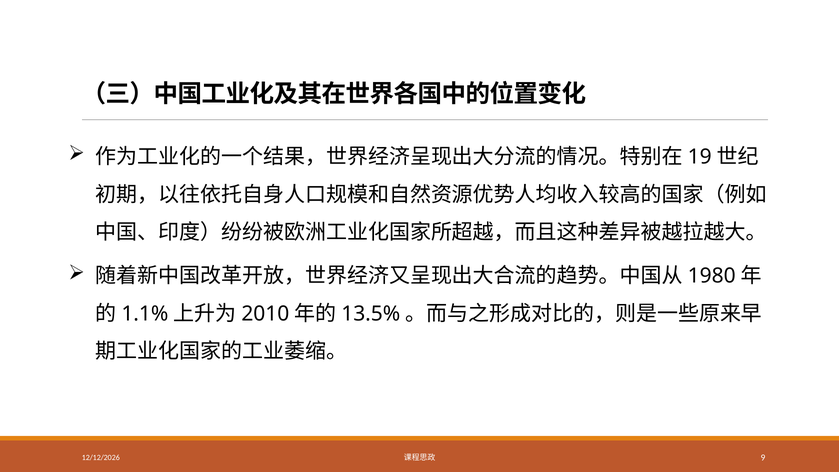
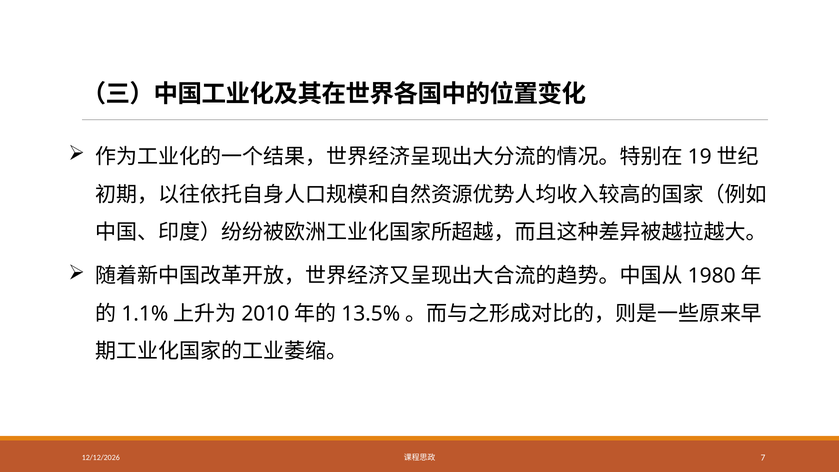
9: 9 -> 7 (763, 458)
